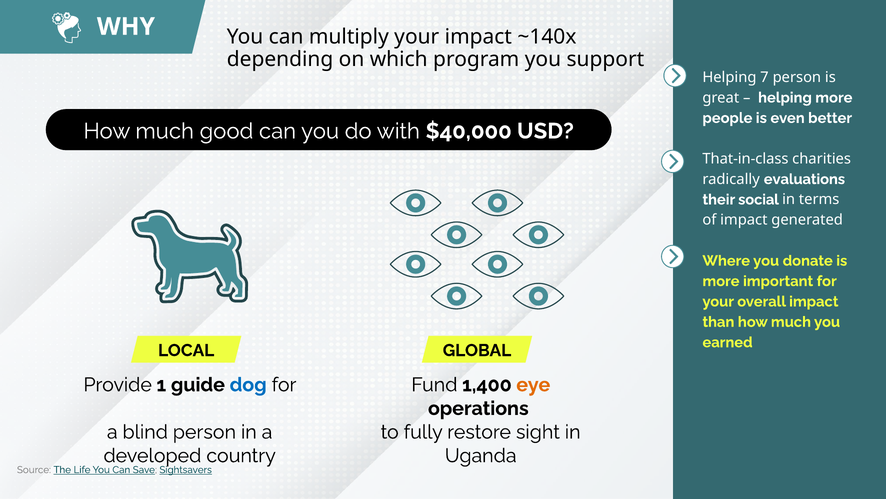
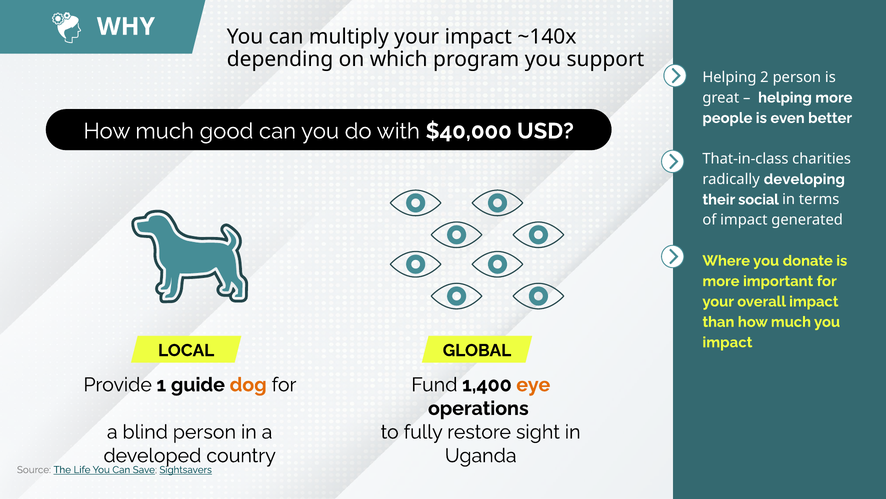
7: 7 -> 2 (764, 77)
evaluations: evaluations -> developing (804, 179)
earned: earned -> impact (727, 342)
dog colour: blue -> orange (248, 384)
